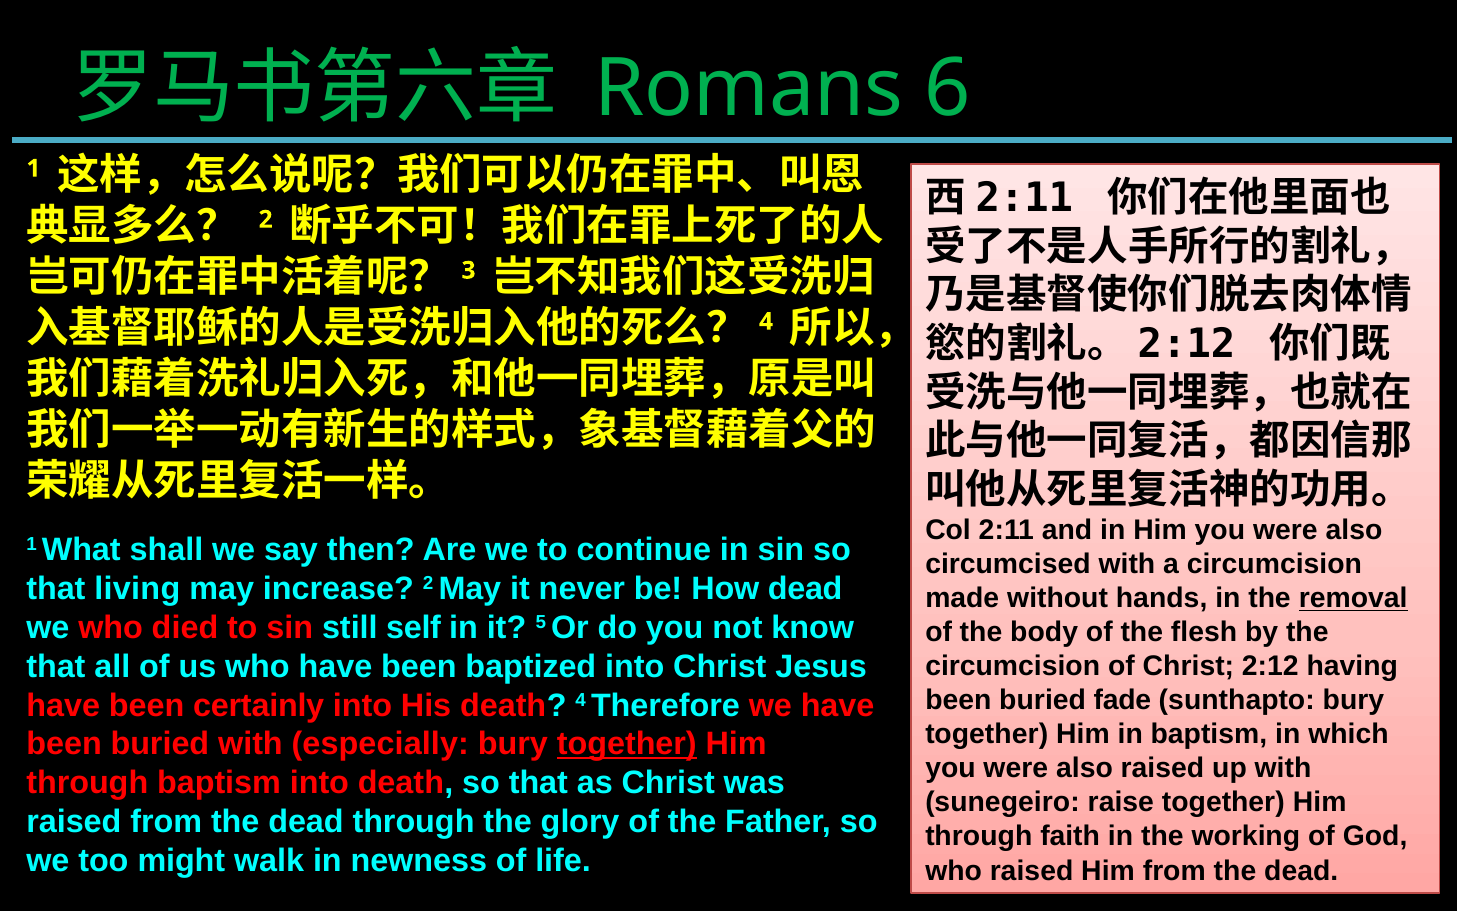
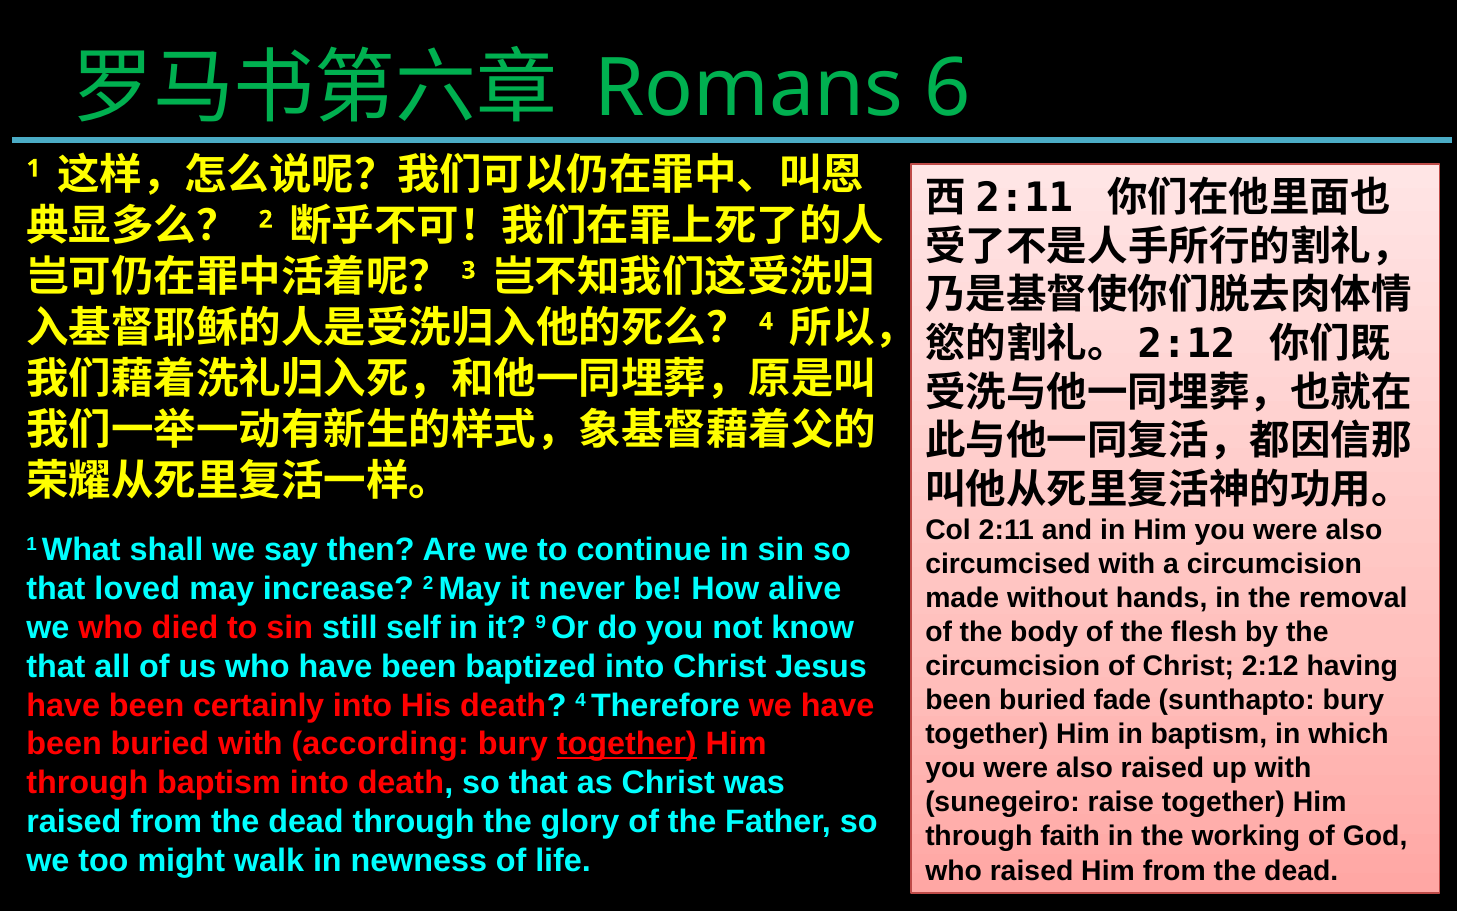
living: living -> loved (137, 589)
How dead: dead -> alive (805, 589)
removal underline: present -> none (1353, 598)
5: 5 -> 9 (541, 622)
especially: especially -> according (380, 744)
